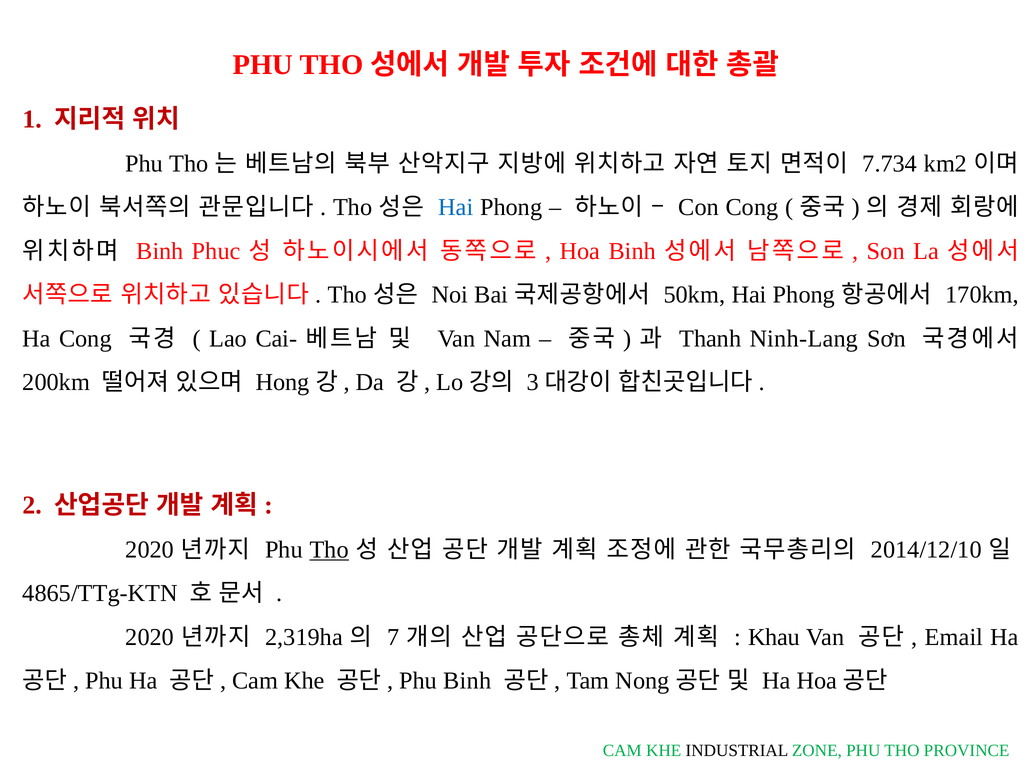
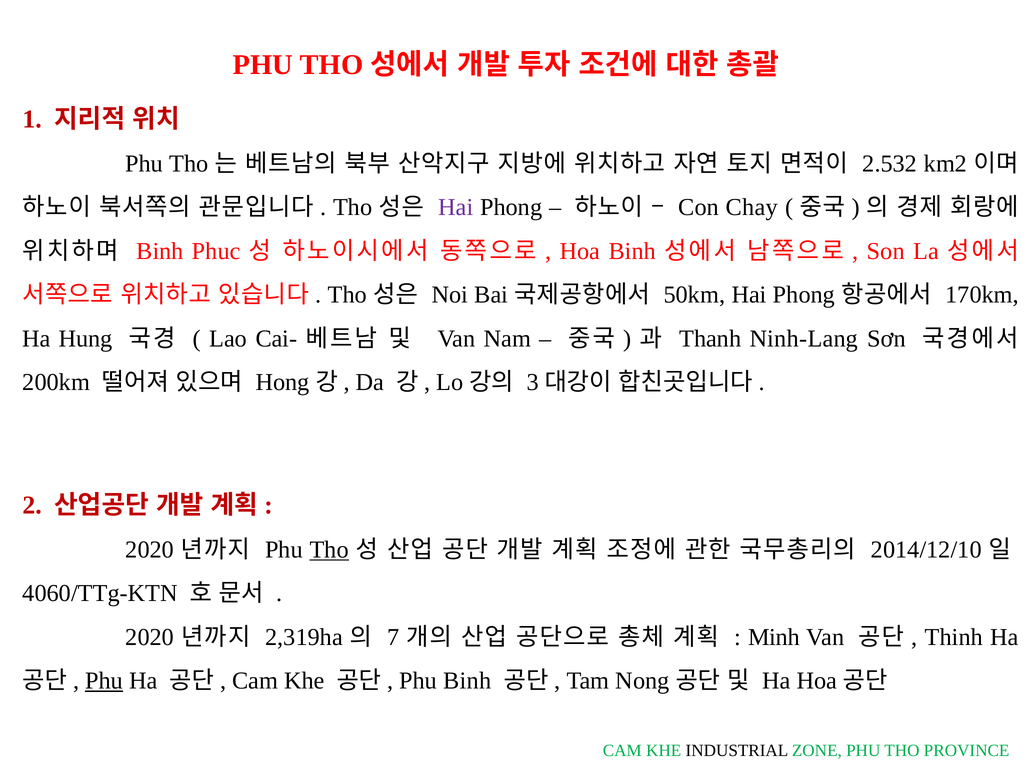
7.734: 7.734 -> 2.532 (890, 164)
Hai colour: blue -> purple (456, 207)
Con Cong: Cong -> Chay (752, 207)
Ha Cong: Cong -> Hung (86, 339)
4865/TTg-KTN: 4865/TTg-KTN -> 4060/TTg-KTN (100, 593)
Khau: Khau -> Minh (774, 637)
Email: Email -> Thinh (954, 637)
Phu underline: none -> present (104, 681)
